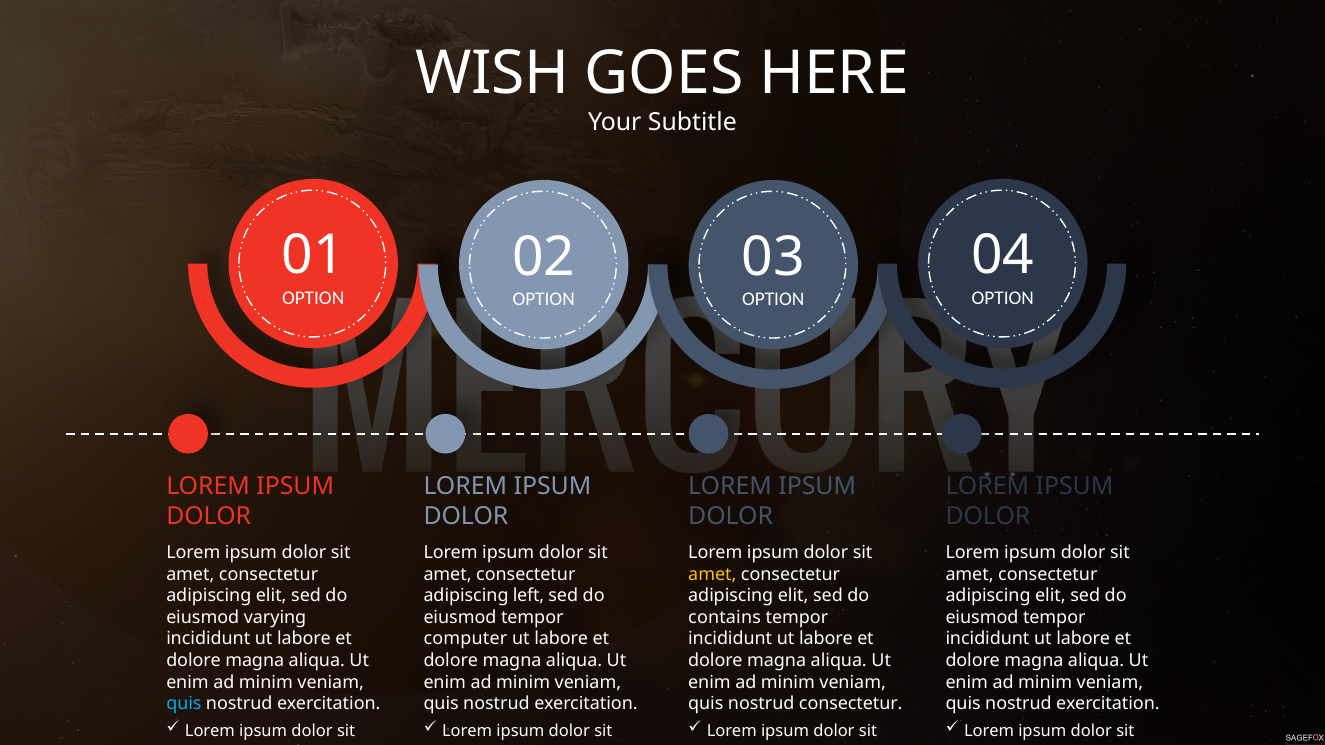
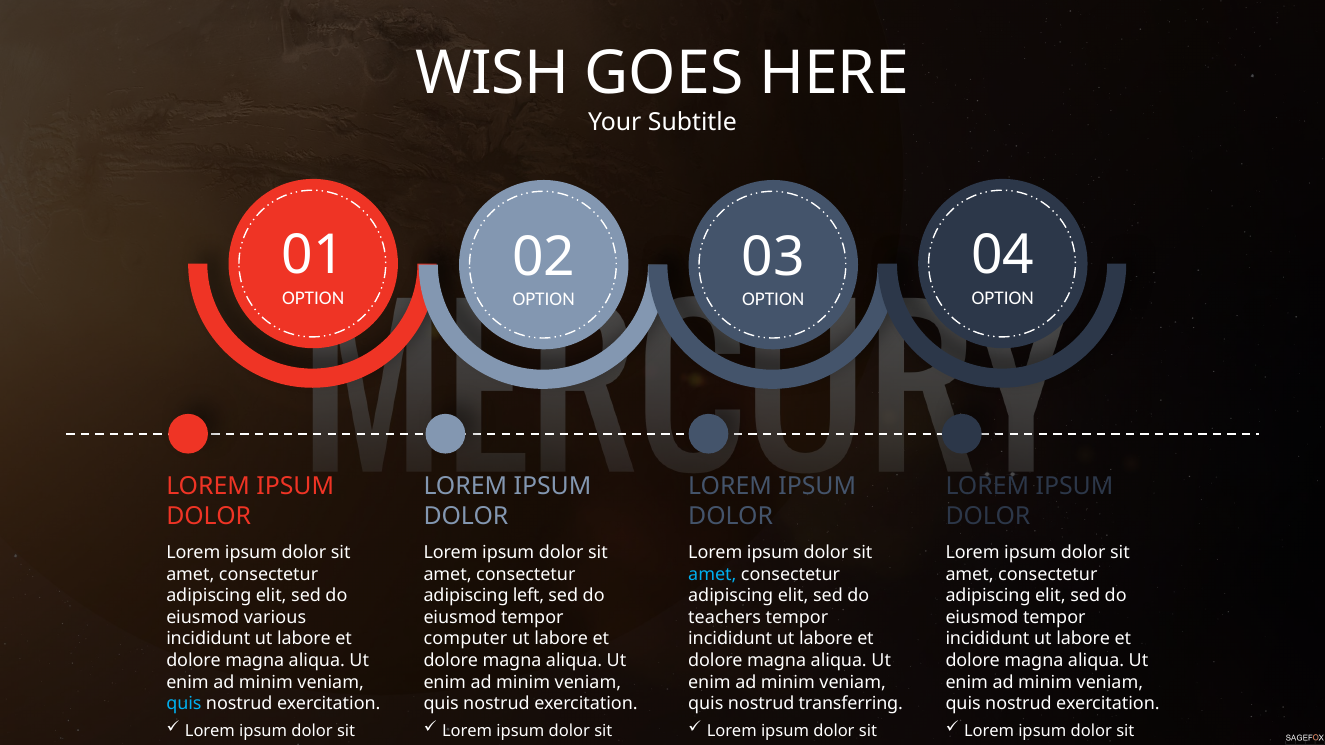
amet colour: yellow -> light blue (712, 575)
varying: varying -> various (275, 618)
contains: contains -> teachers (725, 618)
nostrud consectetur: consectetur -> transferring (851, 704)
